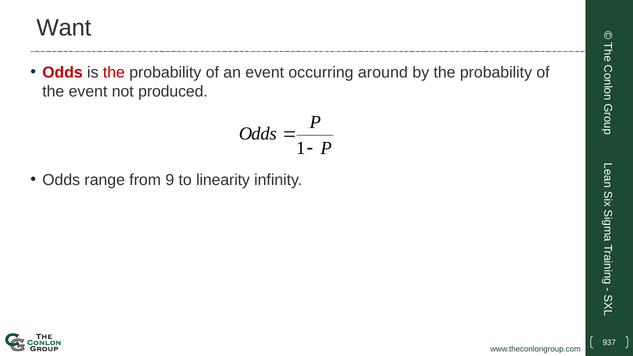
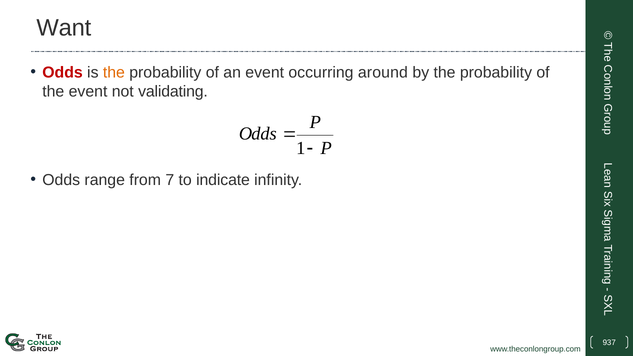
the colour: red -> orange (114, 72)
produced: produced -> validating (173, 91)
9: 9 -> 7 (170, 180)
linearity: linearity -> indicate (223, 180)
